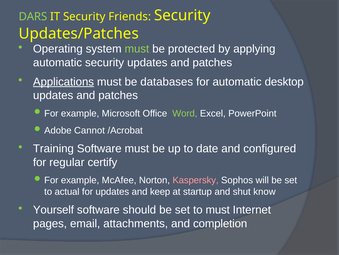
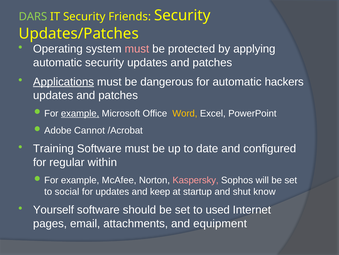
must colour: light green -> pink (137, 49)
databases: databases -> dangerous (167, 82)
desktop: desktop -> hackers (284, 82)
example underline: none -> present (80, 113)
Word colour: light green -> yellow (185, 113)
certify: certify -> within (102, 162)
actual: actual -> social (67, 191)
to must: must -> used (218, 209)
completion: completion -> equipment (220, 223)
